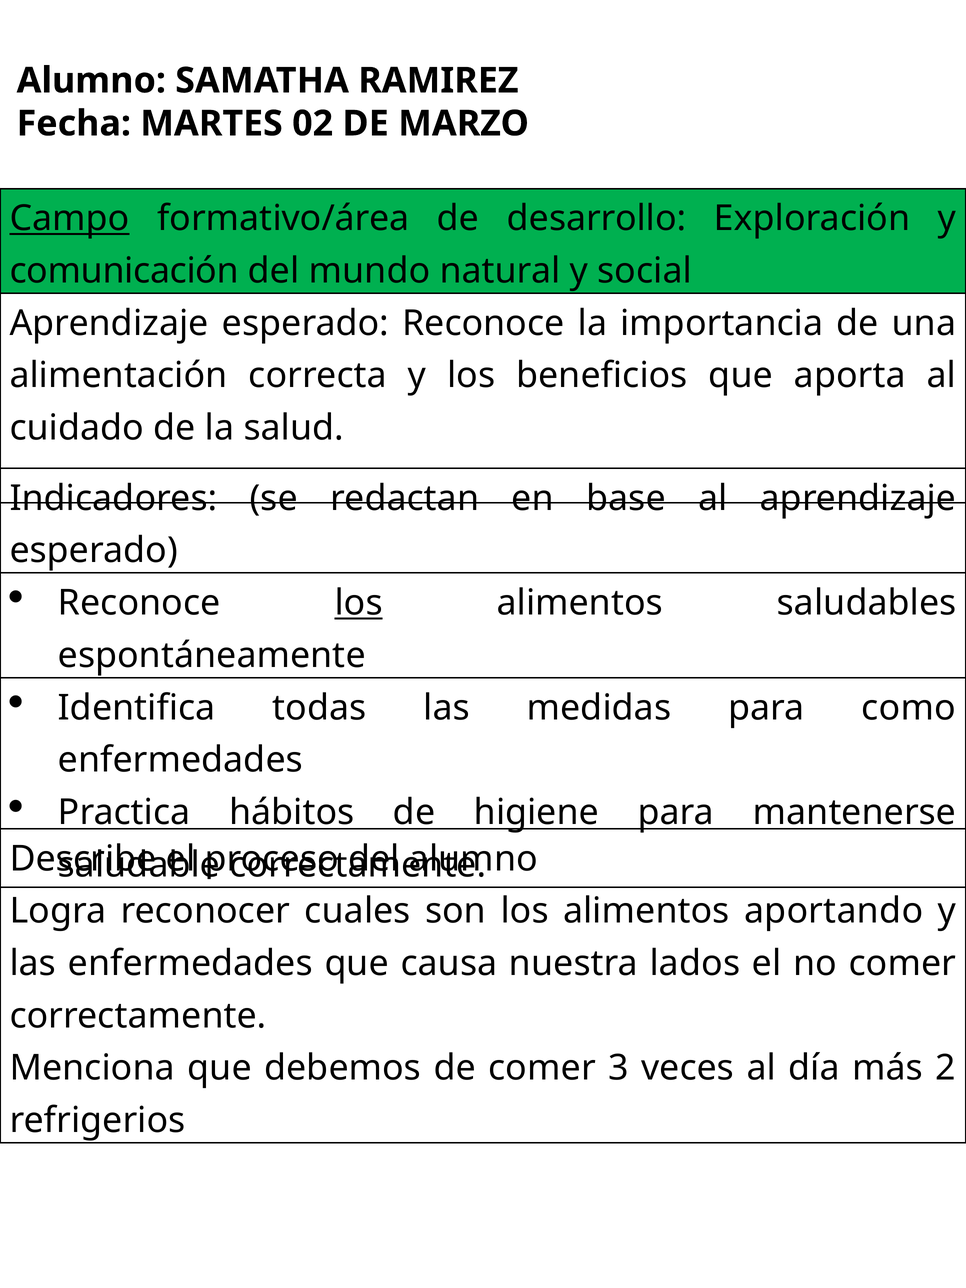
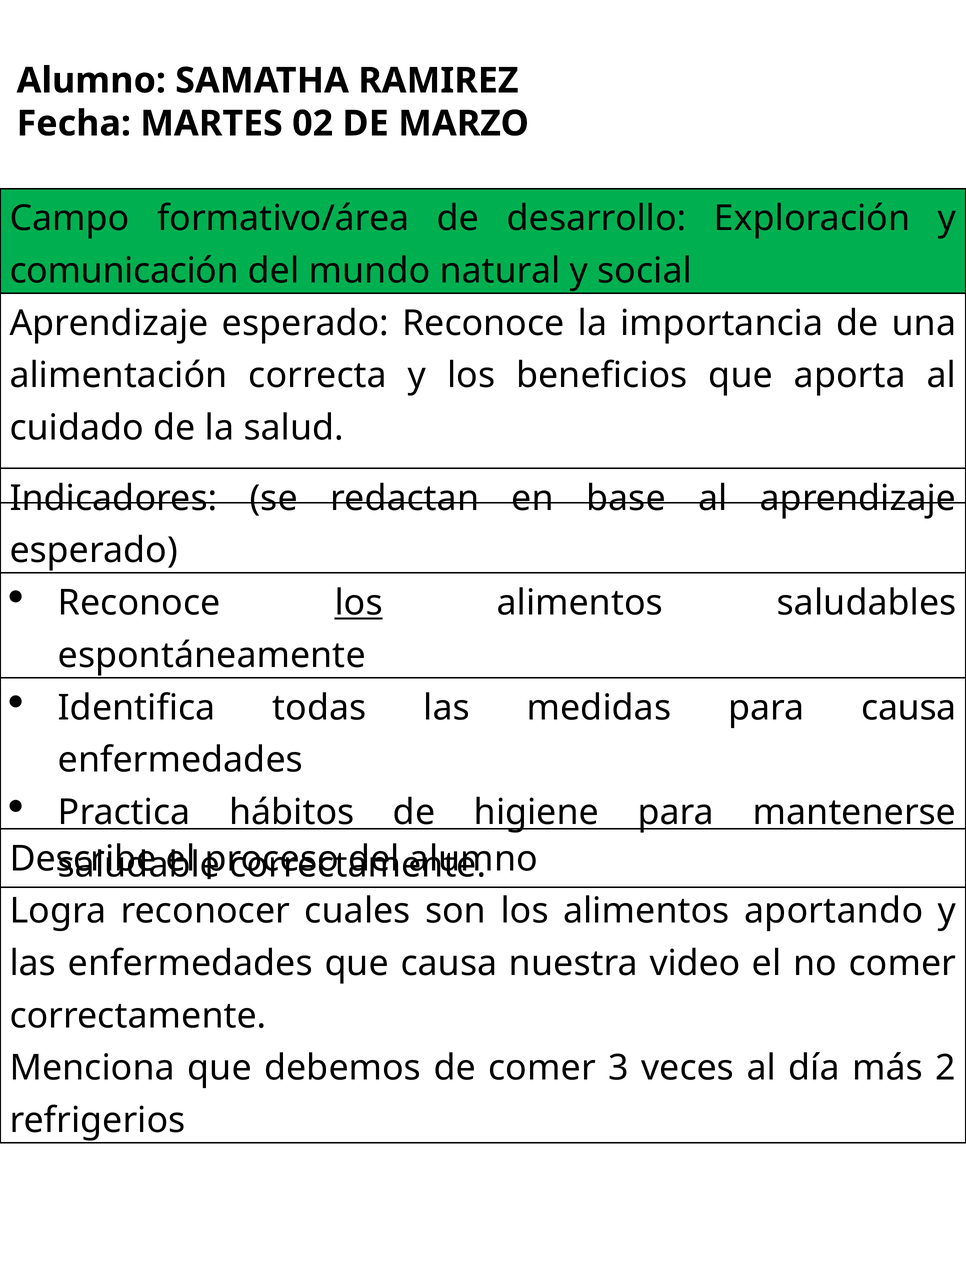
Campo underline: present -> none (70, 219)
para como: como -> causa (909, 708)
lados: lados -> video (695, 963)
